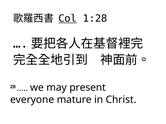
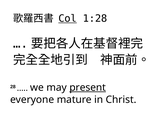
present underline: none -> present (88, 88)
